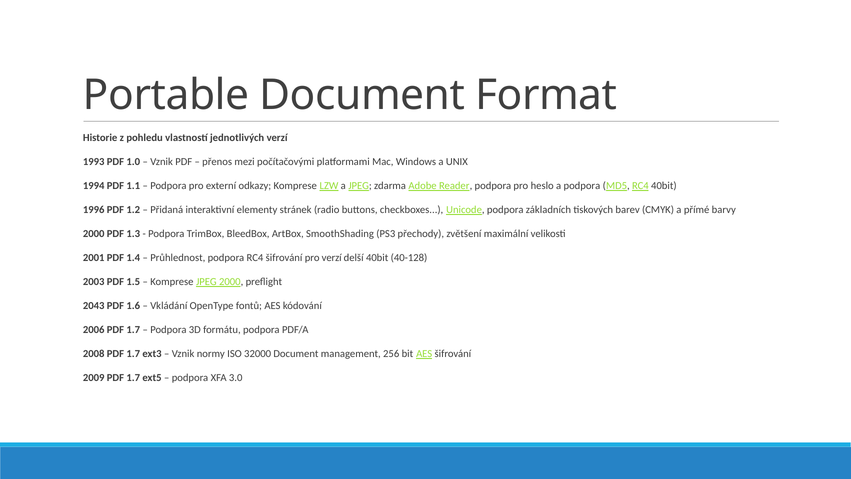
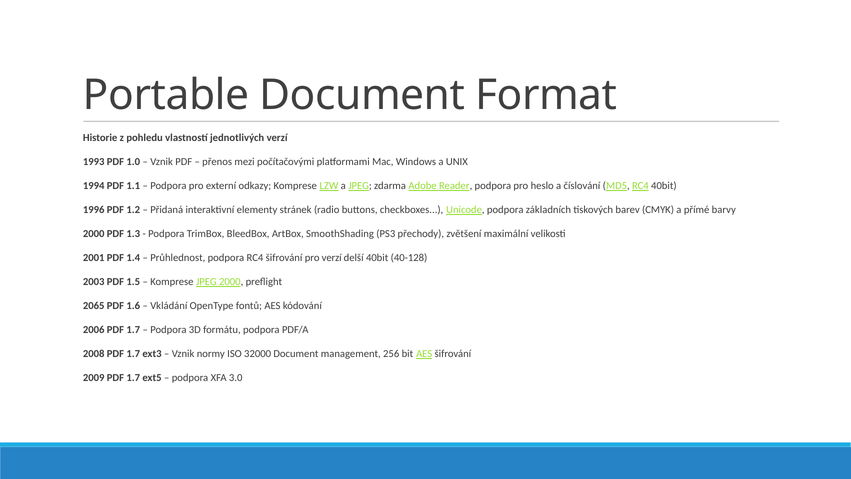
a podpora: podpora -> číslování (582, 186)
2043: 2043 -> 2065 (94, 306)
